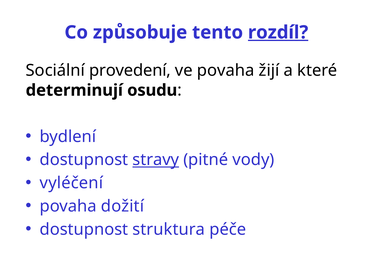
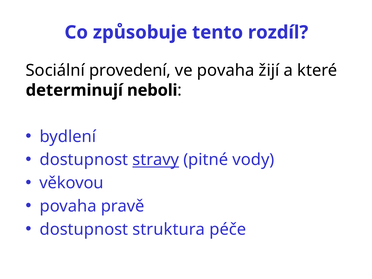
rozdíl underline: present -> none (278, 32)
osudu: osudu -> neboli (152, 90)
vyléčení: vyléčení -> věkovou (72, 183)
dožití: dožití -> pravě (123, 206)
